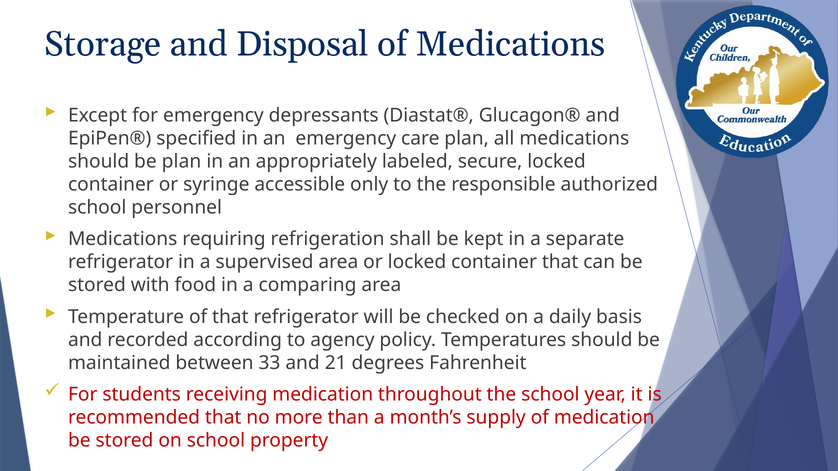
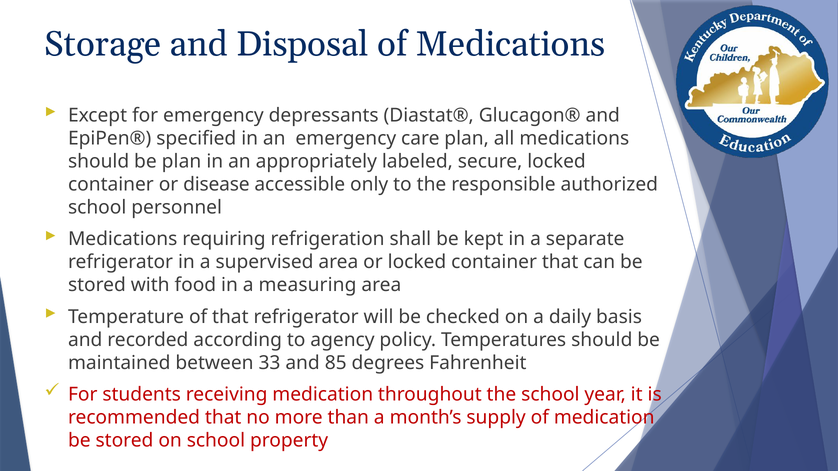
syringe: syringe -> disease (216, 184)
comparing: comparing -> measuring (308, 285)
21: 21 -> 85 (336, 363)
